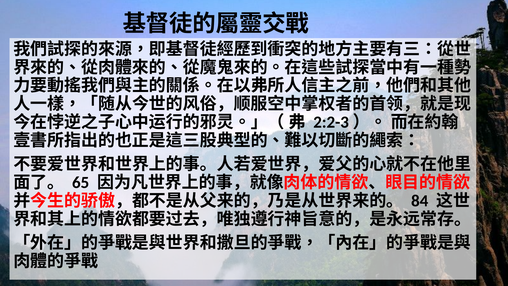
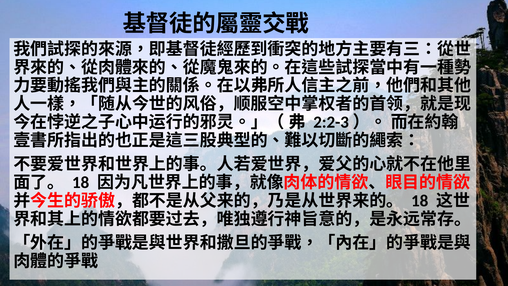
65: 65 -> 18 (81, 182)
84: 84 -> 18 (420, 201)
